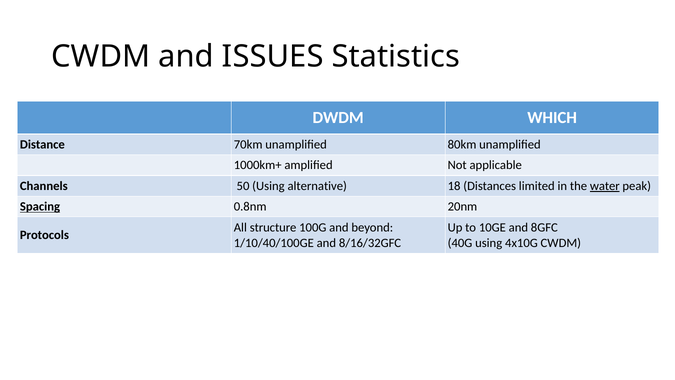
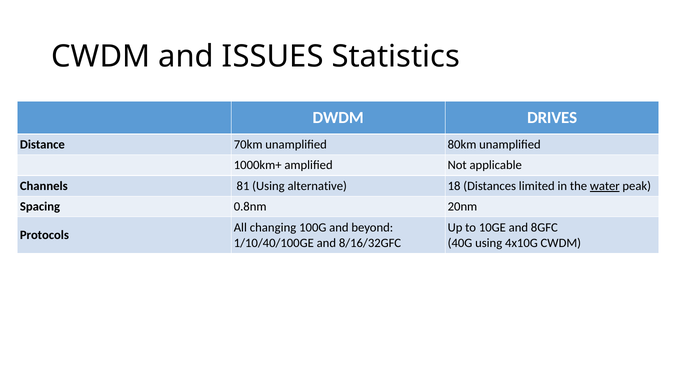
WHICH: WHICH -> DRIVES (552, 118)
50: 50 -> 81 (243, 186)
Spacing underline: present -> none (40, 207)
structure: structure -> changing (273, 227)
